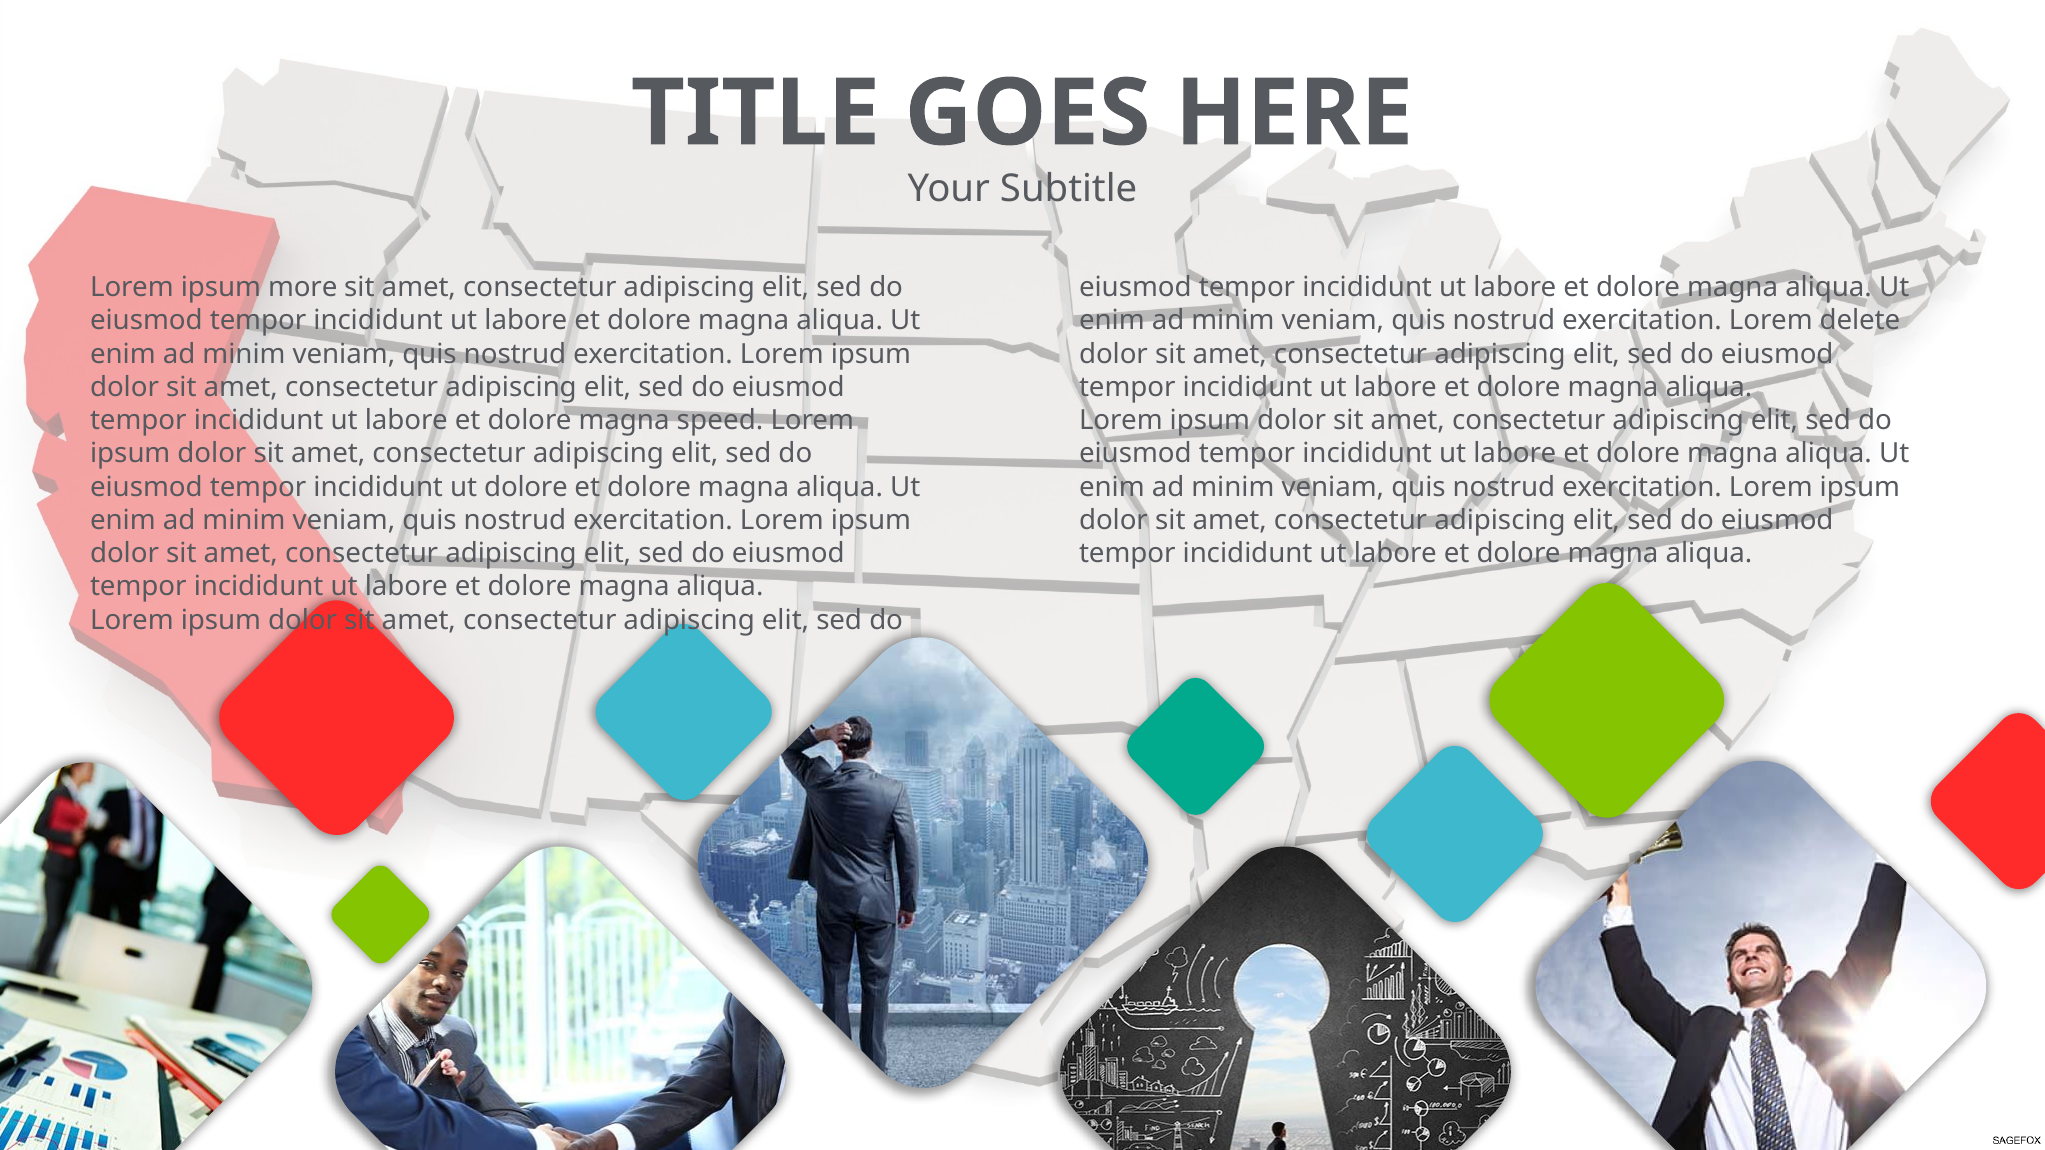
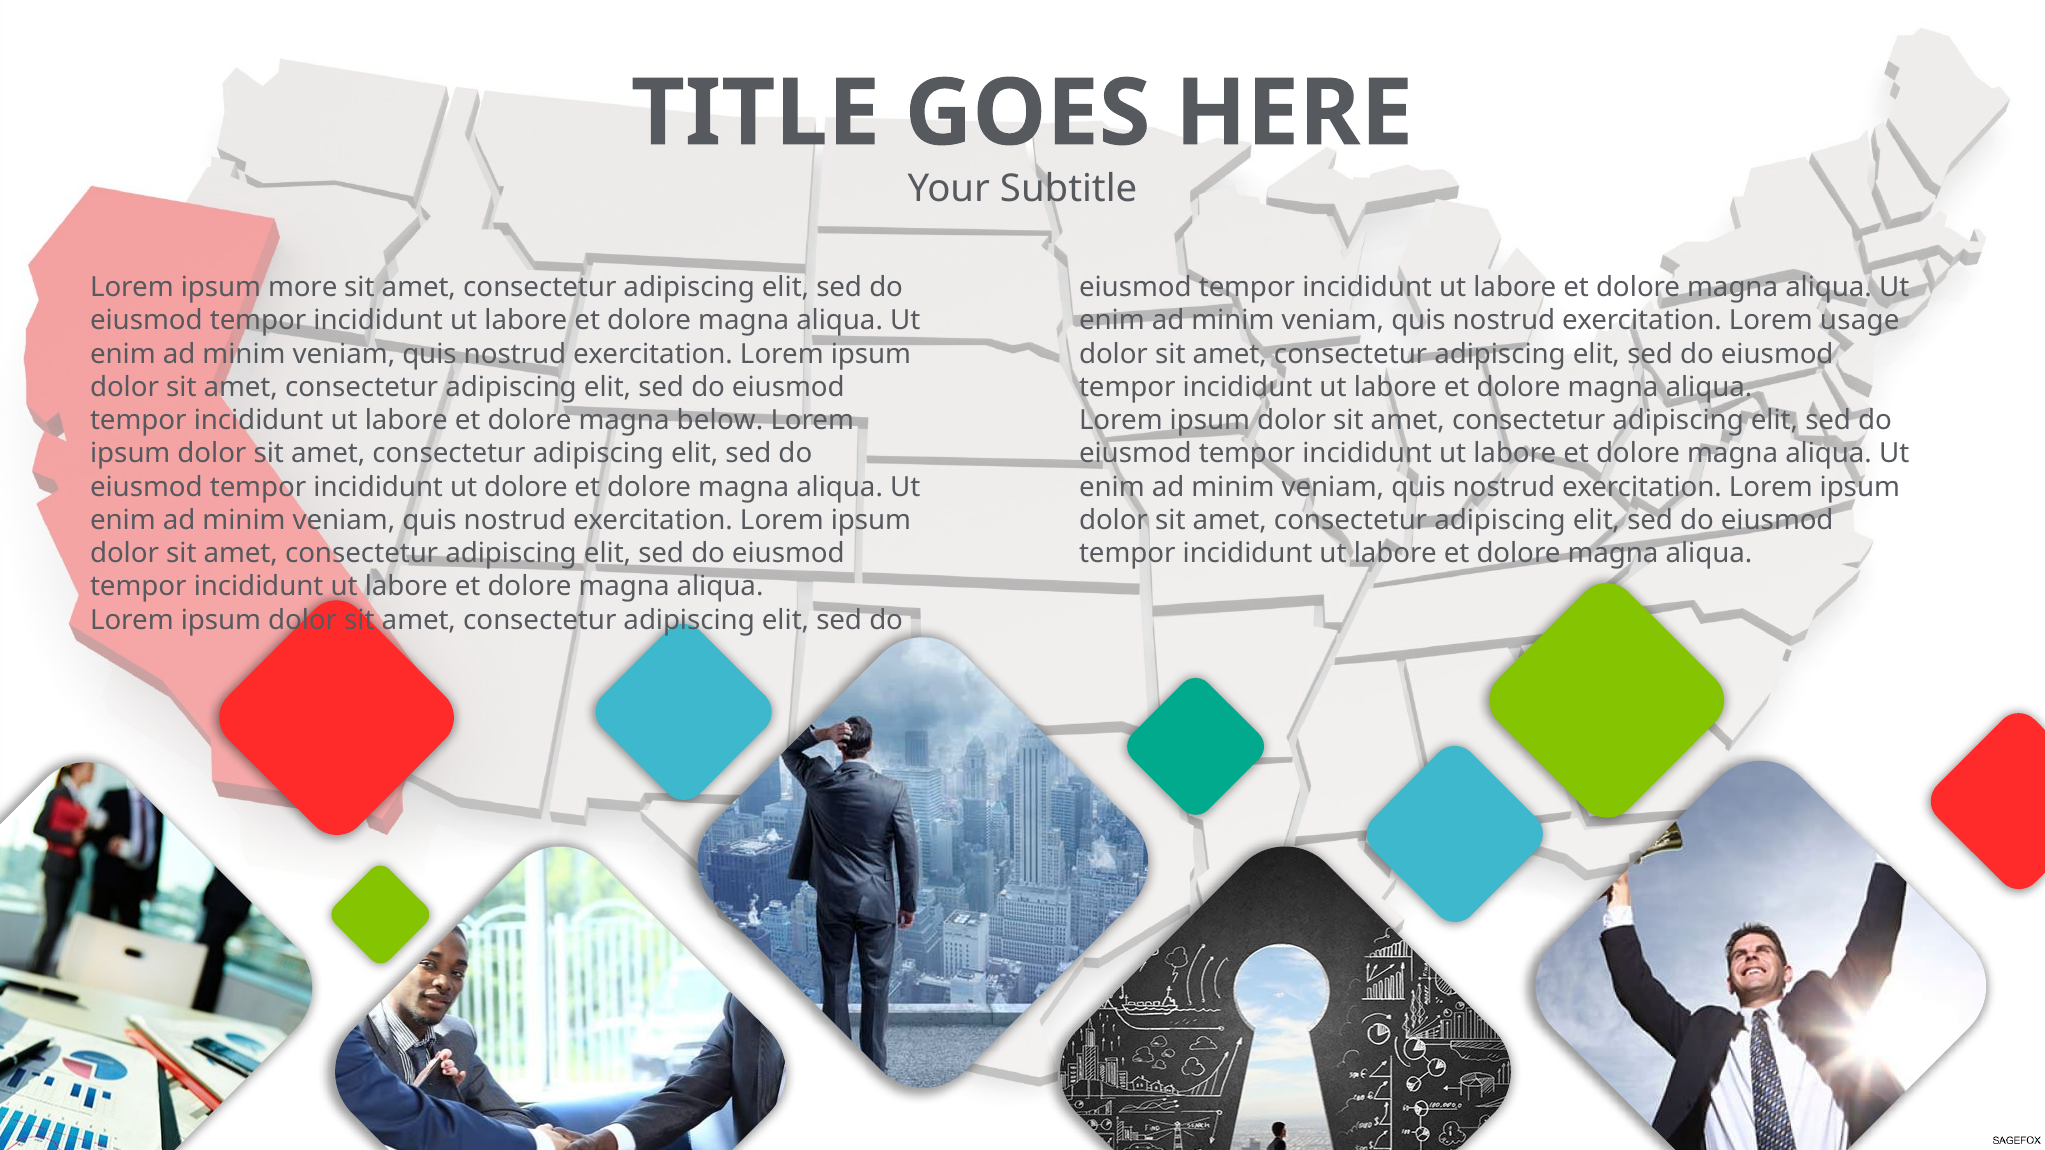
delete: delete -> usage (1860, 321)
speed: speed -> below (720, 421)
